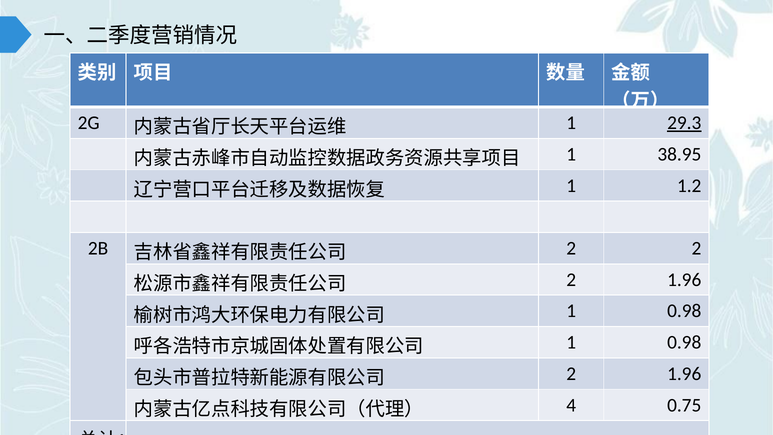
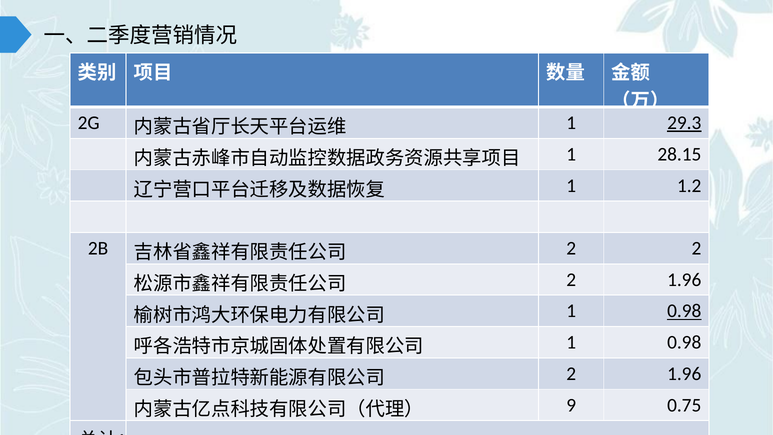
38.95: 38.95 -> 28.15 (679, 154)
0.98 underline: none -> present (684, 311)
4: 4 -> 9 (571, 405)
